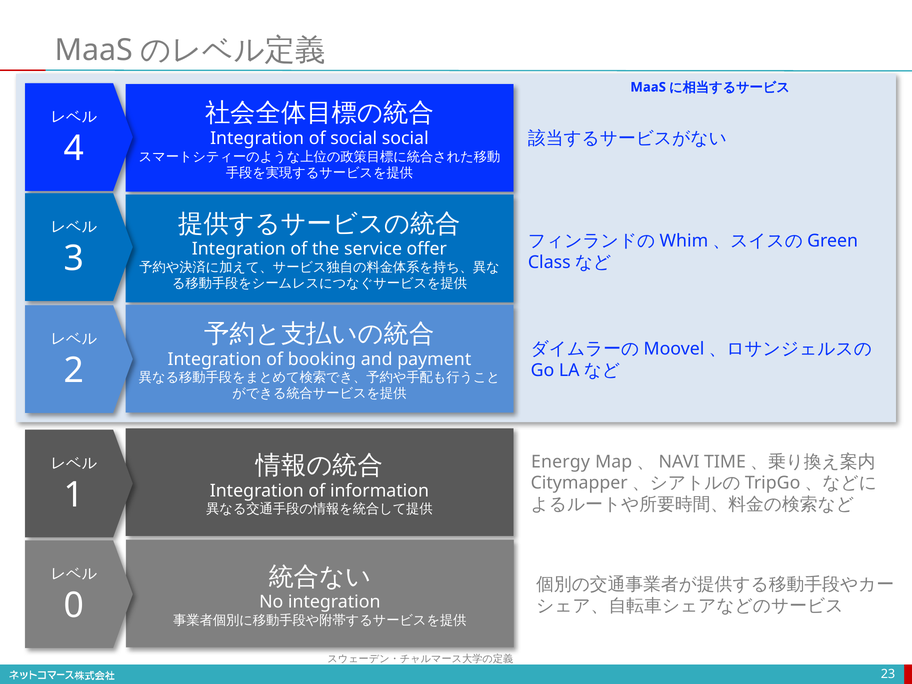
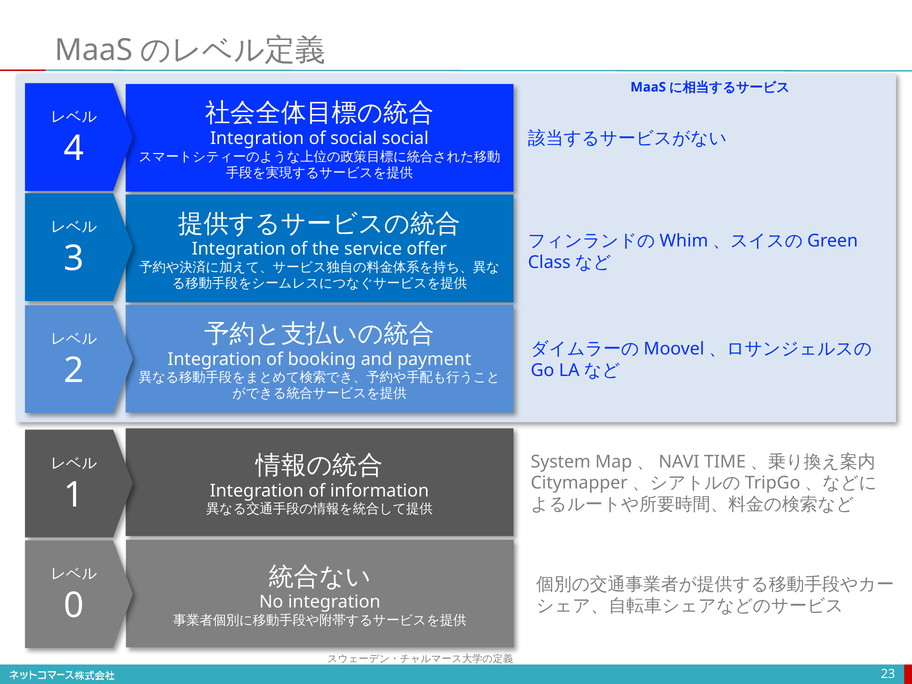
Energy: Energy -> System (561, 462)
